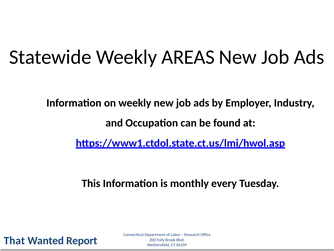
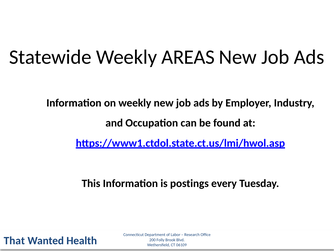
monthly: monthly -> postings (189, 183)
Report: Report -> Health (82, 240)
